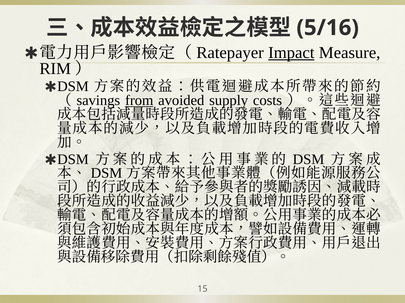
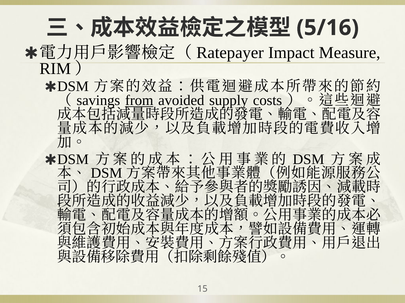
Impact underline: present -> none (291, 53)
